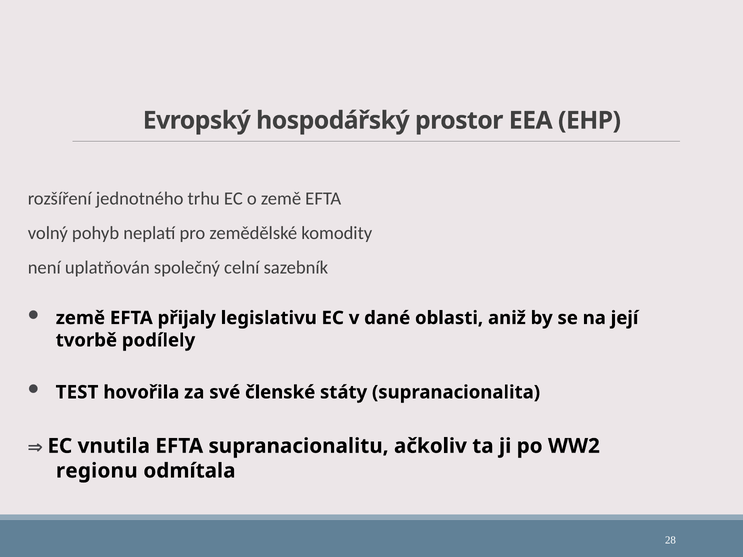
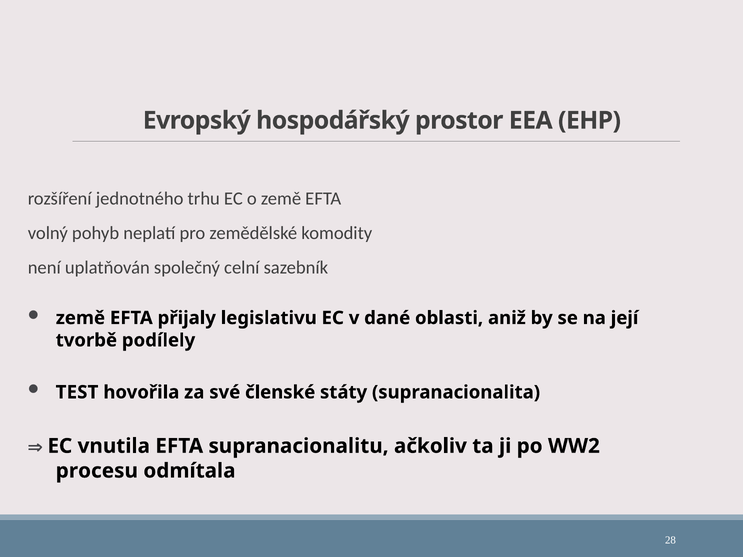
regionu: regionu -> procesu (97, 471)
